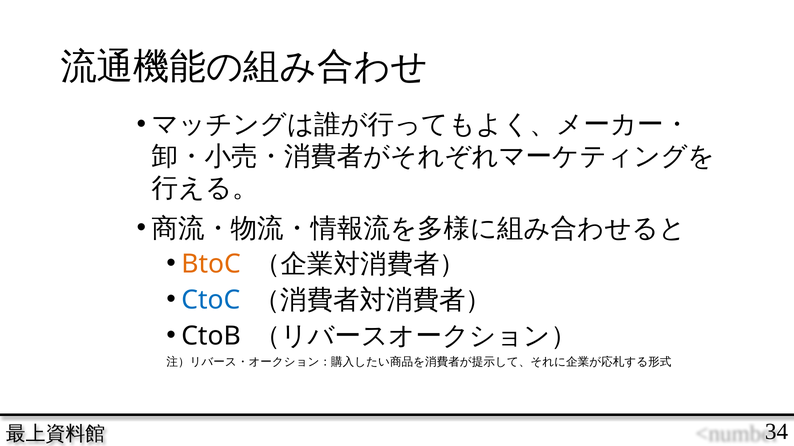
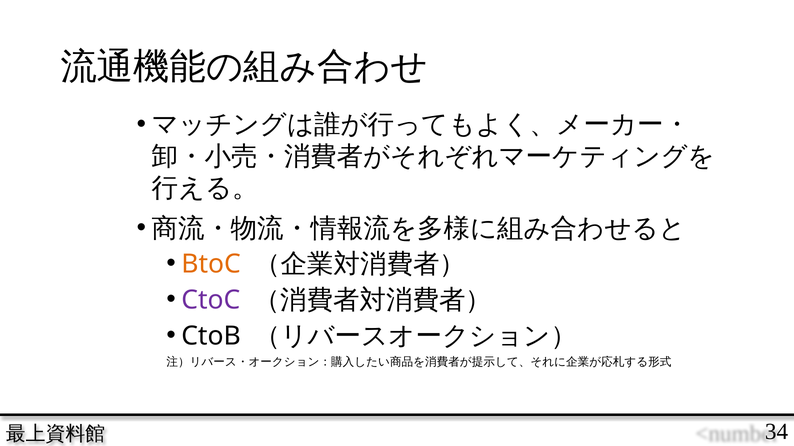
CtoC colour: blue -> purple (211, 300)
